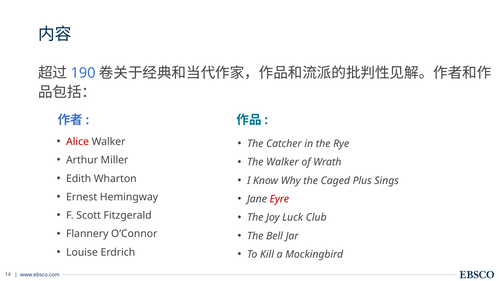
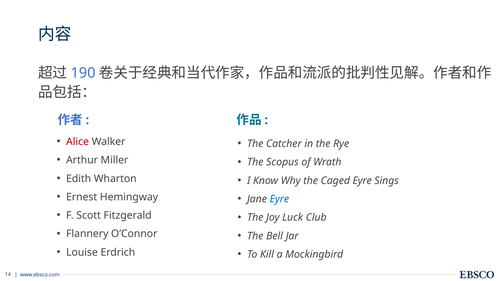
The Walker: Walker -> Scopus (282, 162)
Caged Plus: Plus -> Eyre (362, 180)
Eyre colour: red -> blue (279, 199)
